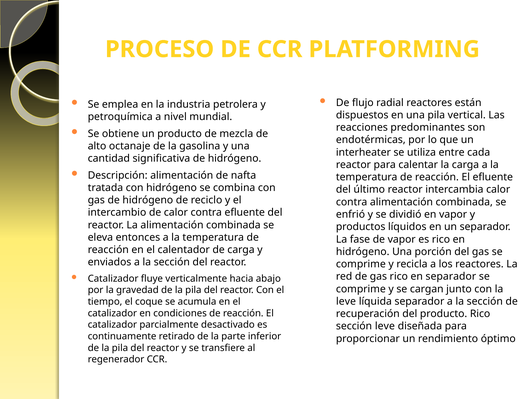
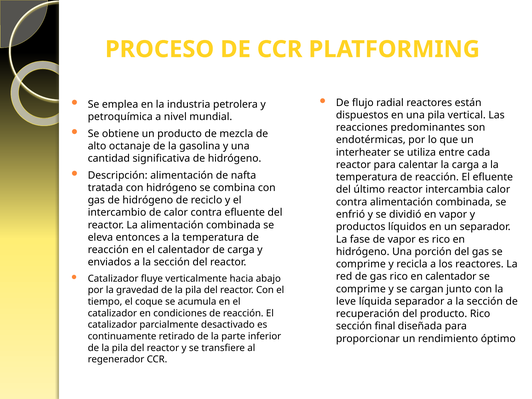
en separador: separador -> calentador (451, 277)
sección leve: leve -> final (385, 326)
